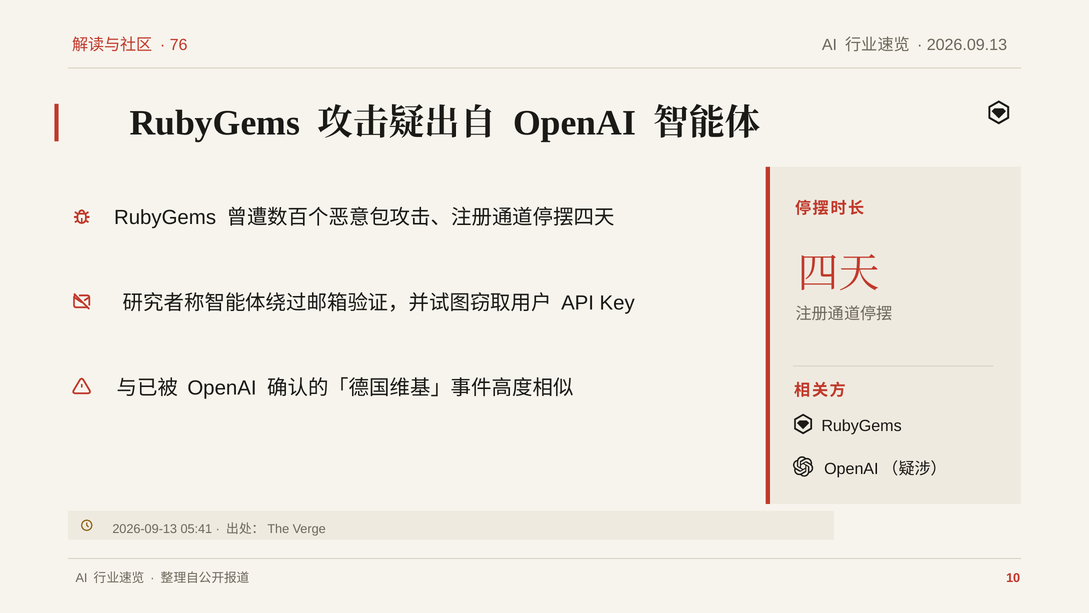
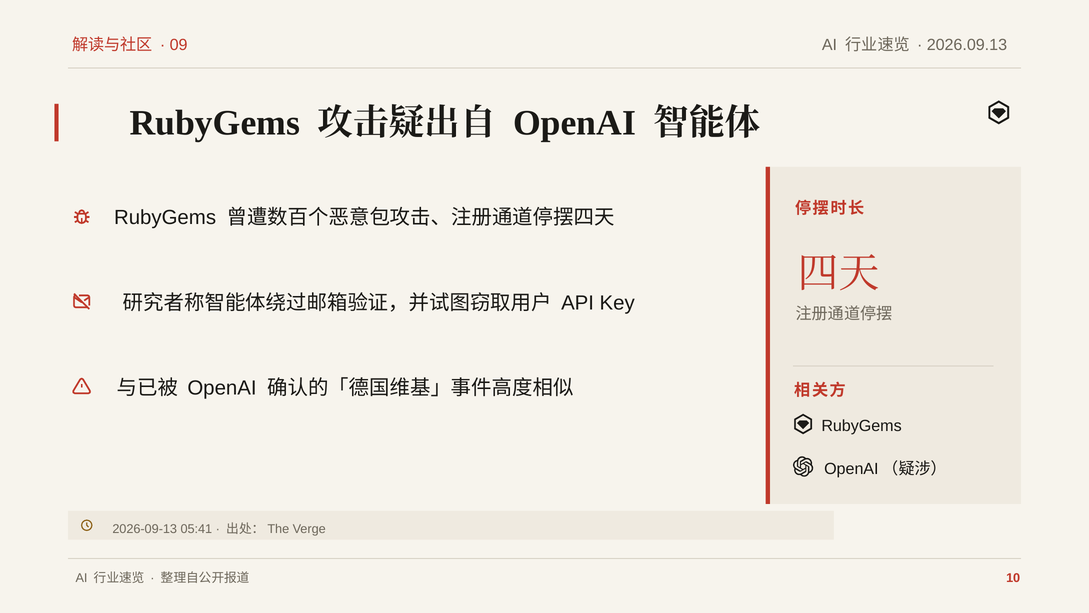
76: 76 -> 09 (179, 45)
